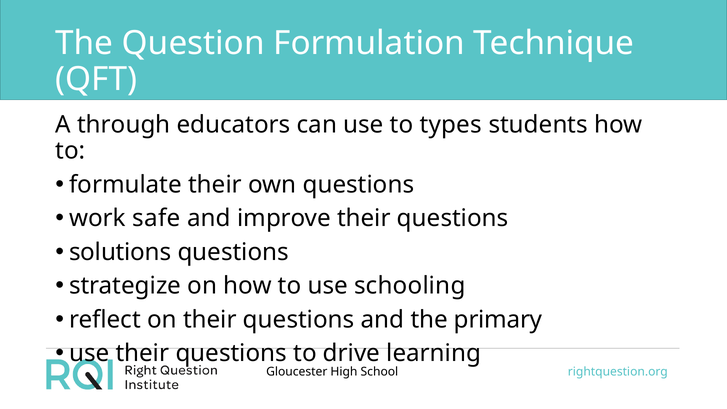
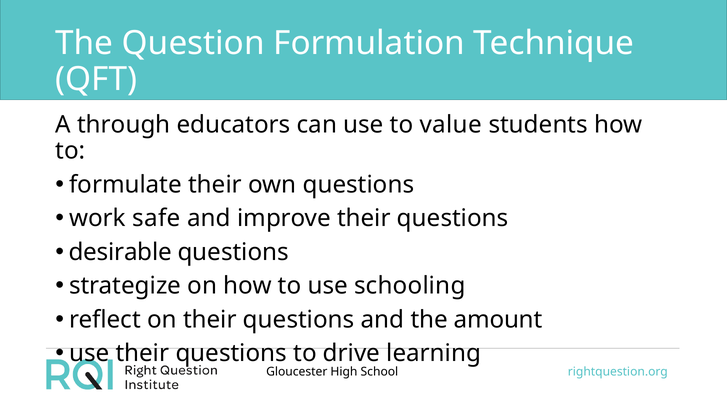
types: types -> value (451, 125)
solutions: solutions -> desirable (120, 252)
primary: primary -> amount (498, 320)
